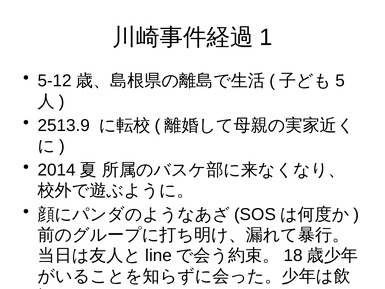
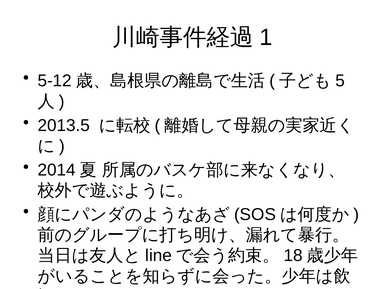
2513.9: 2513.9 -> 2013.5 (64, 125)
